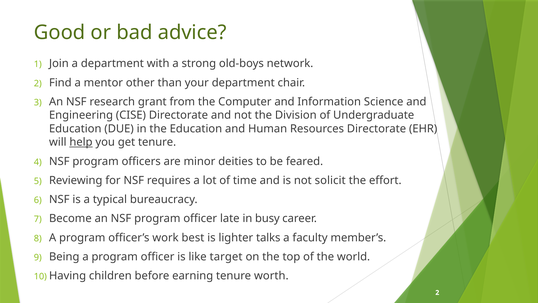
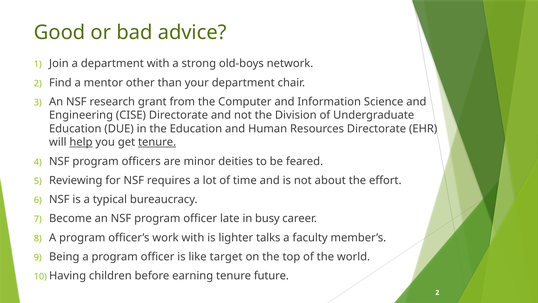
tenure underline: none -> present (157, 142)
solicit: solicit -> about (330, 180)
work best: best -> with (193, 237)
worth: worth -> future (271, 275)
